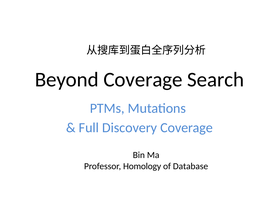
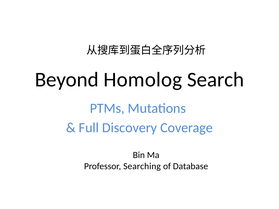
Beyond Coverage: Coverage -> Homolog (143, 80)
Homology: Homology -> Searching (142, 166)
